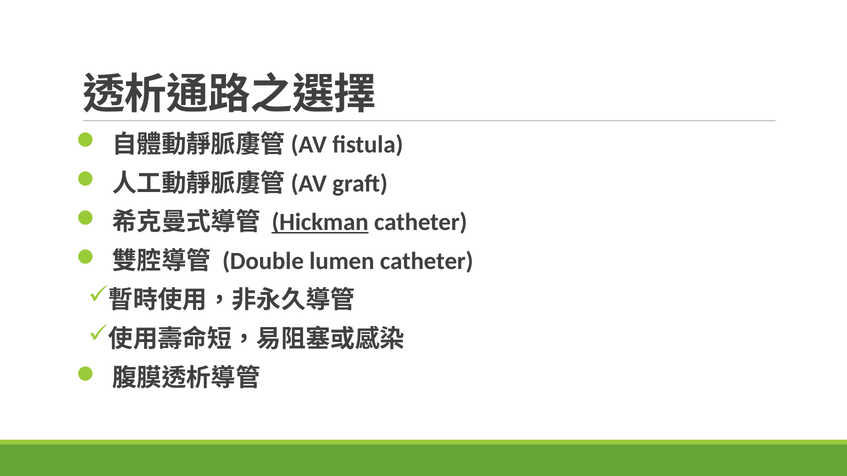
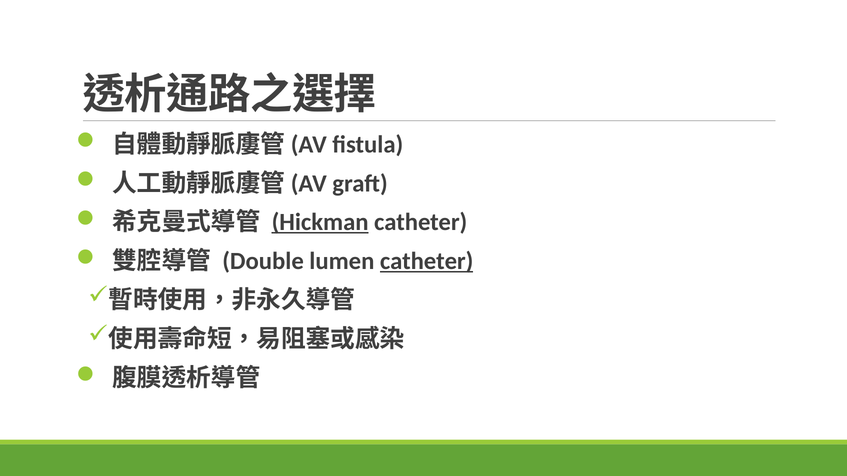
catheter underline: none -> present (427, 262)
